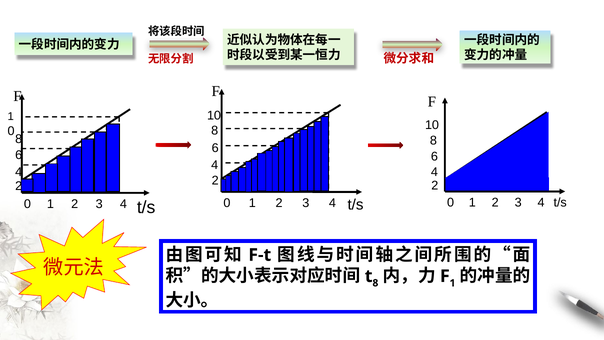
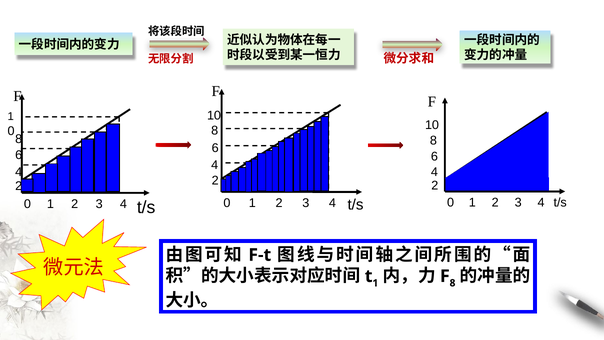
8: 8 -> 1 (375, 283)
F 1: 1 -> 8 (452, 283)
